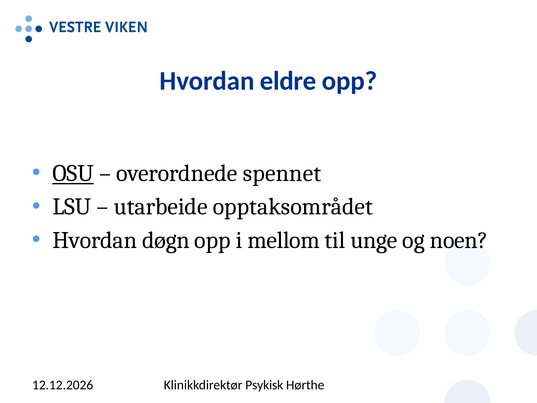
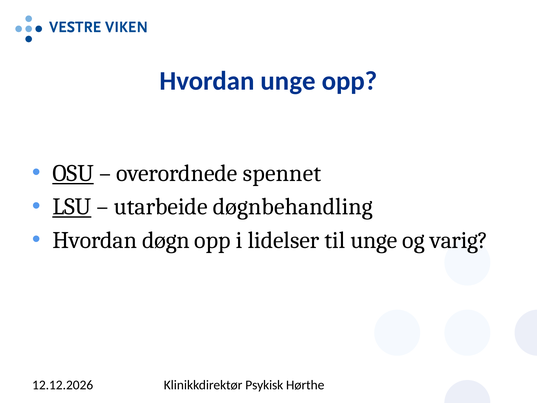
Hvordan eldre: eldre -> unge (288, 81)
LSU underline: none -> present (72, 207)
opptaksområdet: opptaksområdet -> døgnbehandling (293, 207)
mellom: mellom -> lidelser (284, 240)
noen: noen -> varig (459, 240)
